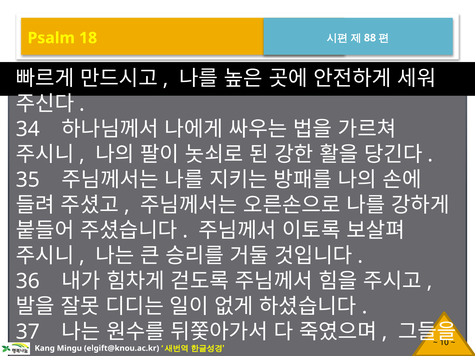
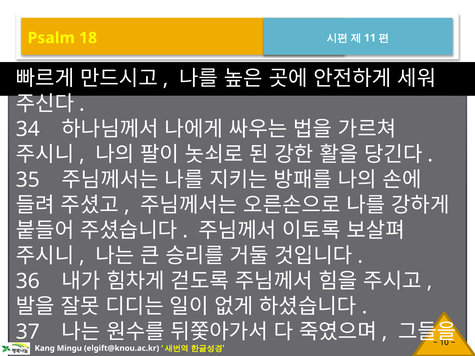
88: 88 -> 11 (370, 38)
